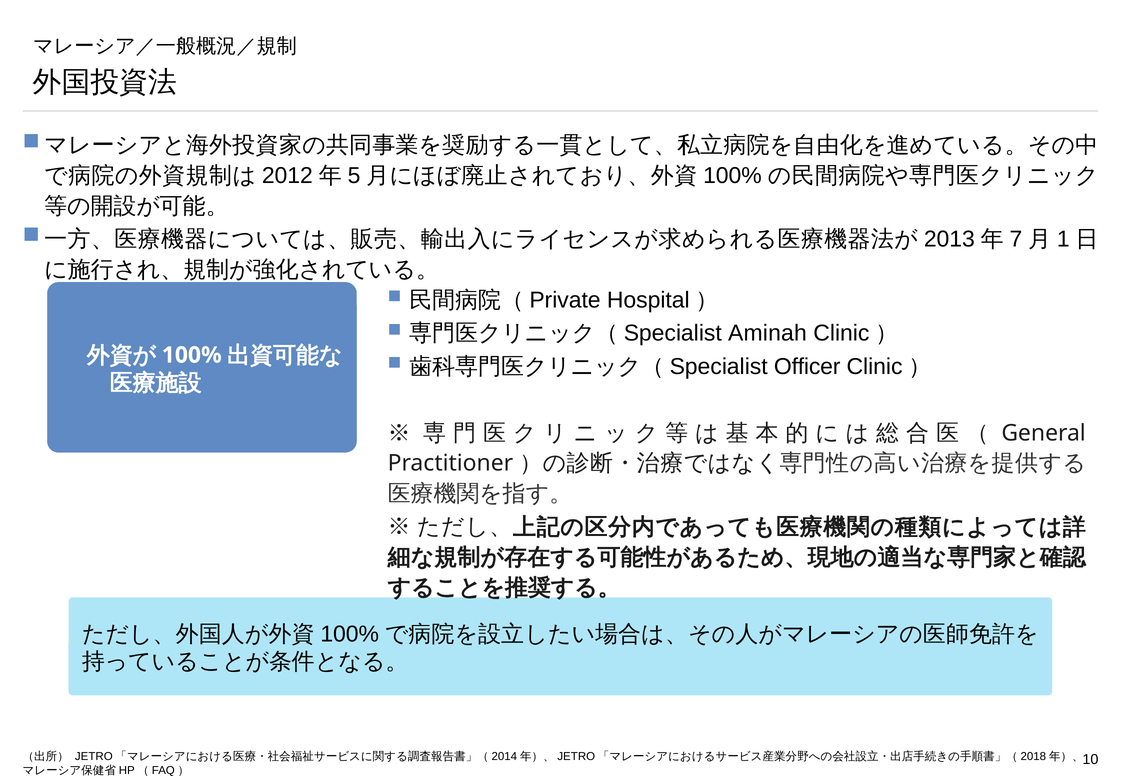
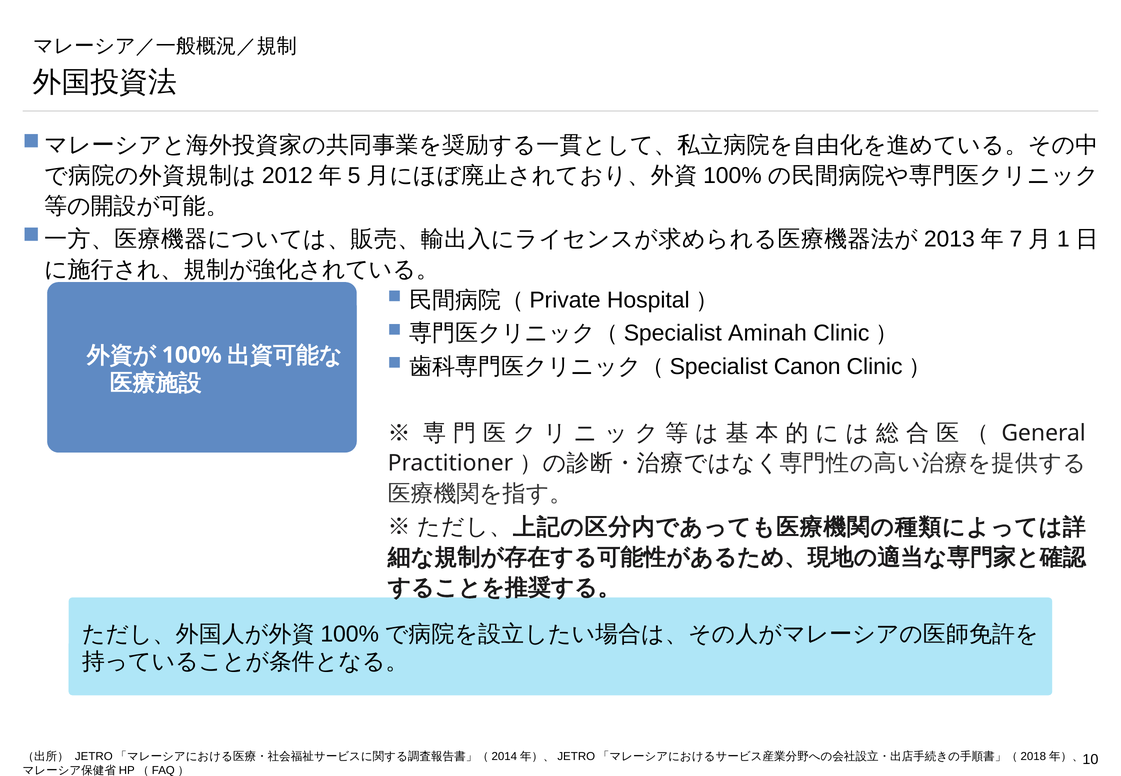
Officer: Officer -> Canon (807, 367)
